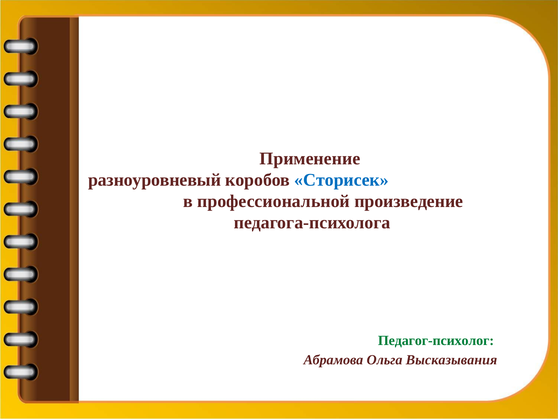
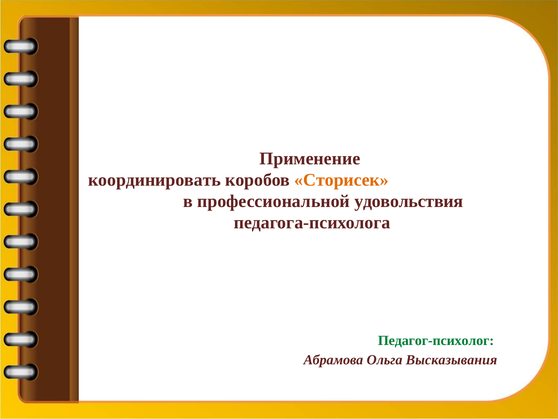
разноуровневый: разноуровневый -> координировать (154, 180)
Сторисек colour: blue -> orange (342, 180)
произведение: произведение -> удовольствия (409, 201)
